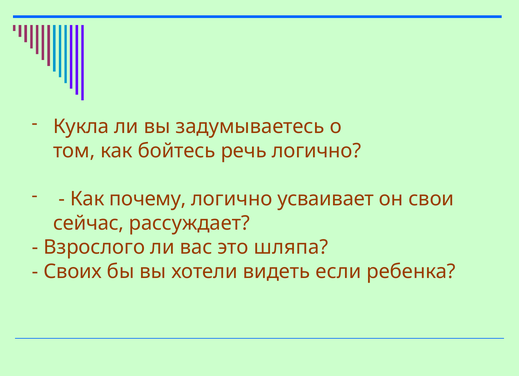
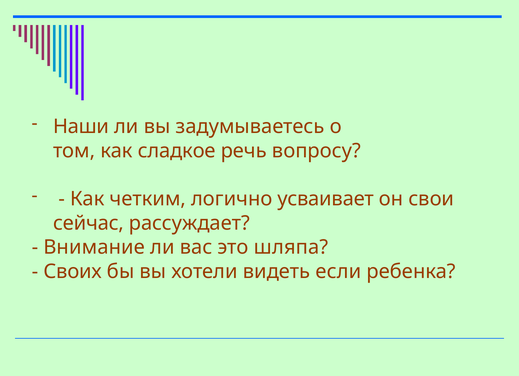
Кукла: Кукла -> Наши (81, 127)
бойтесь: бойтесь -> сладкое (177, 151)
речь логично: логично -> вопросу (316, 151)
почему: почему -> четким (148, 199)
Взрослого: Взрослого -> Внимание (94, 247)
